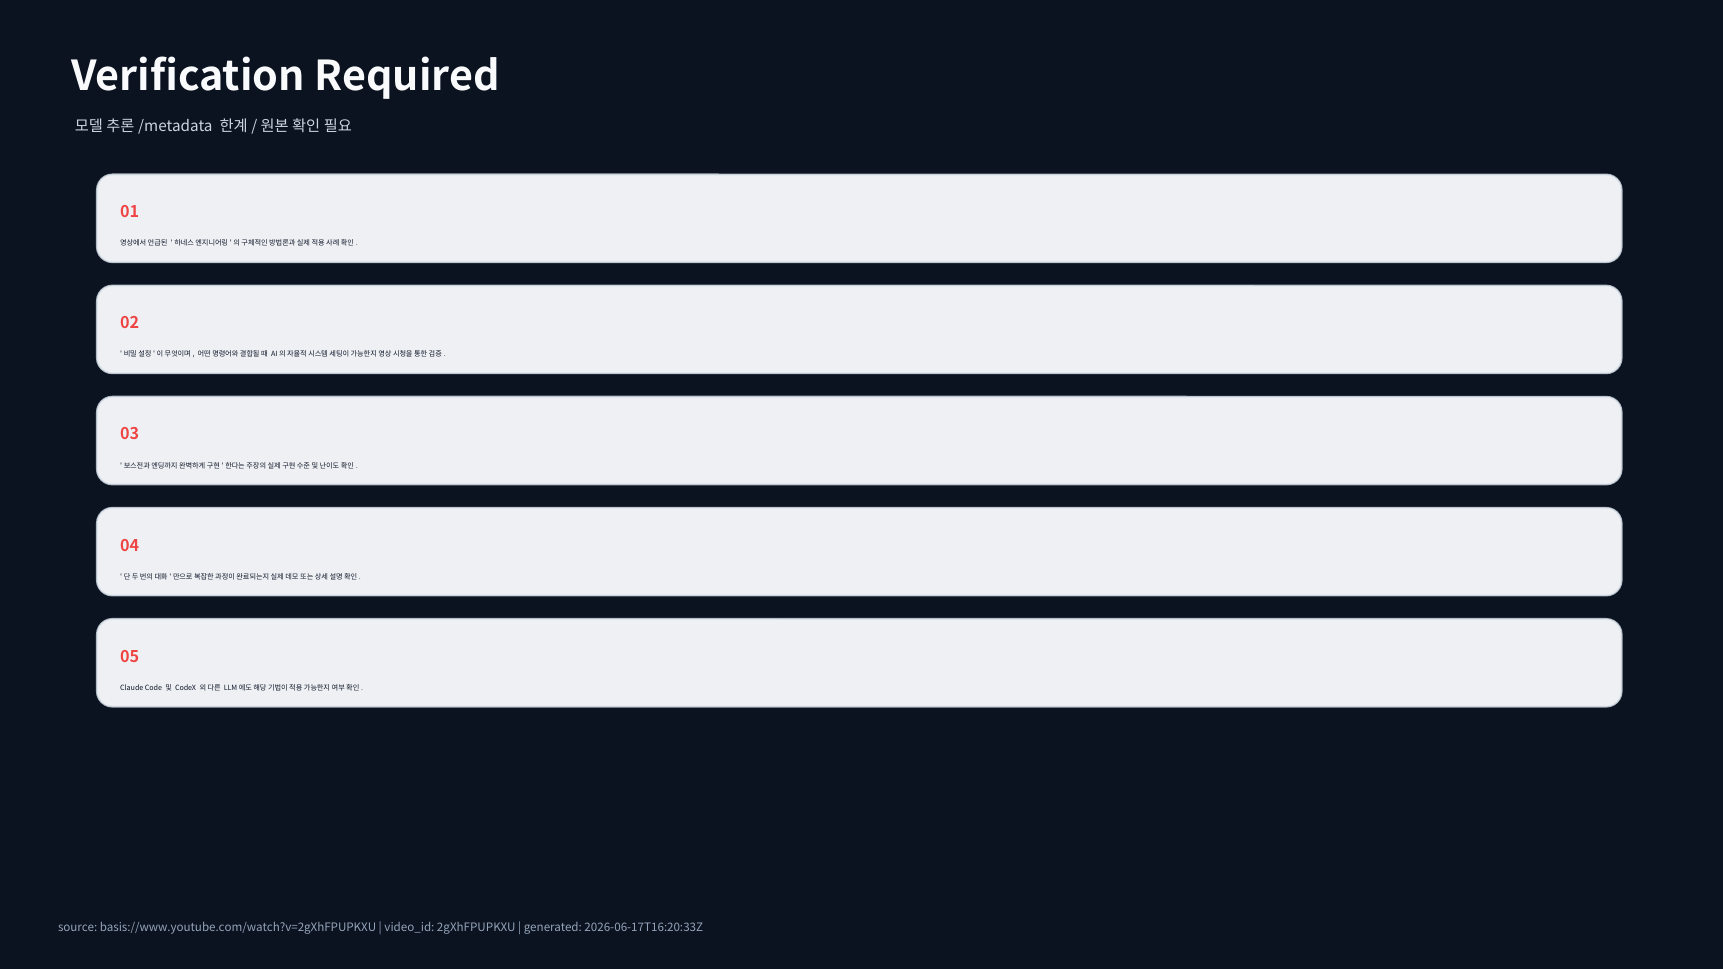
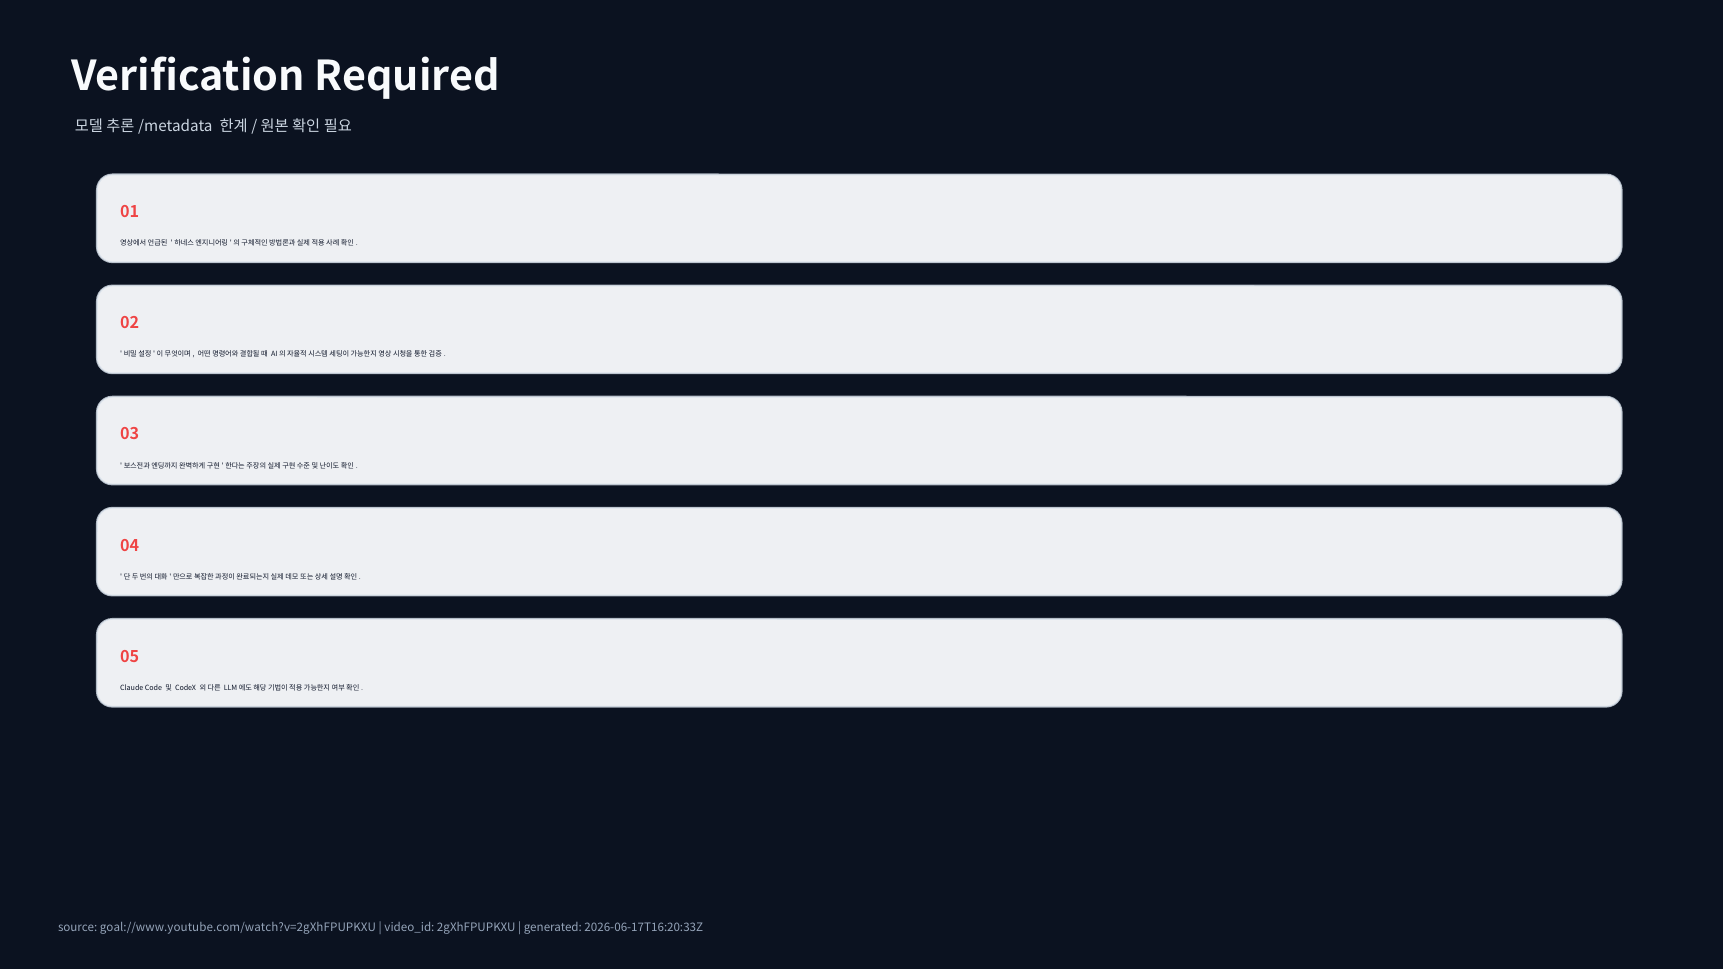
basis://www.youtube.com/watch?v=2gXhFPUPKXU: basis://www.youtube.com/watch?v=2gXhFPUPKXU -> goal://www.youtube.com/watch?v=2gXhFPUPKXU (238, 928)
